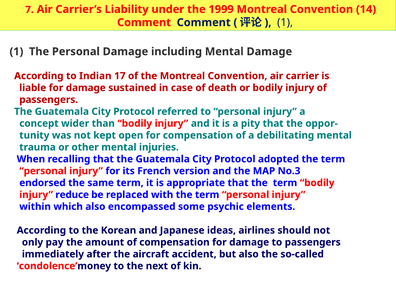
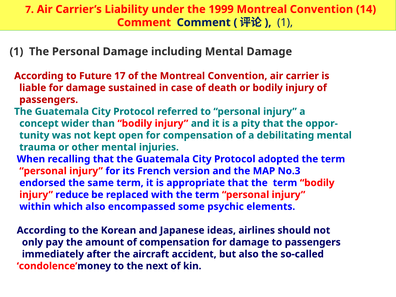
Indian: Indian -> Future (95, 76)
